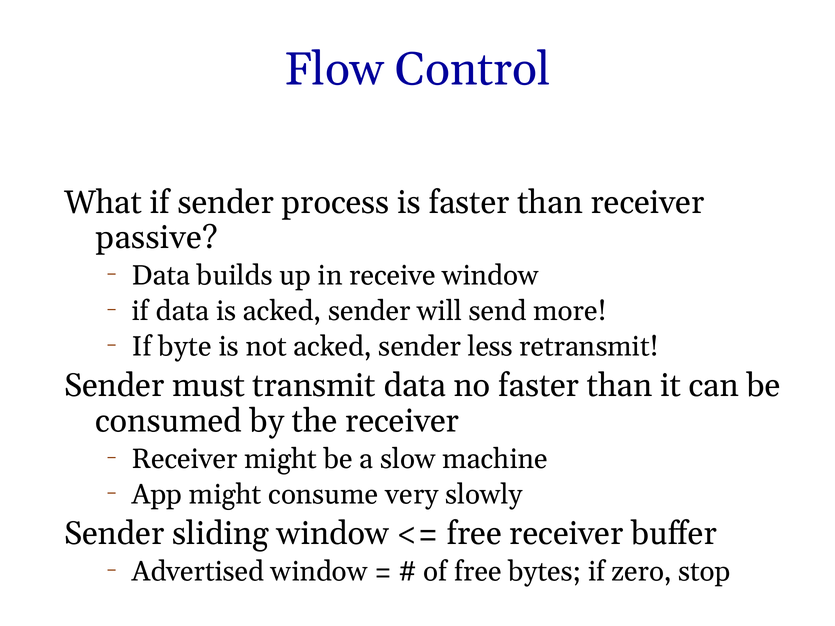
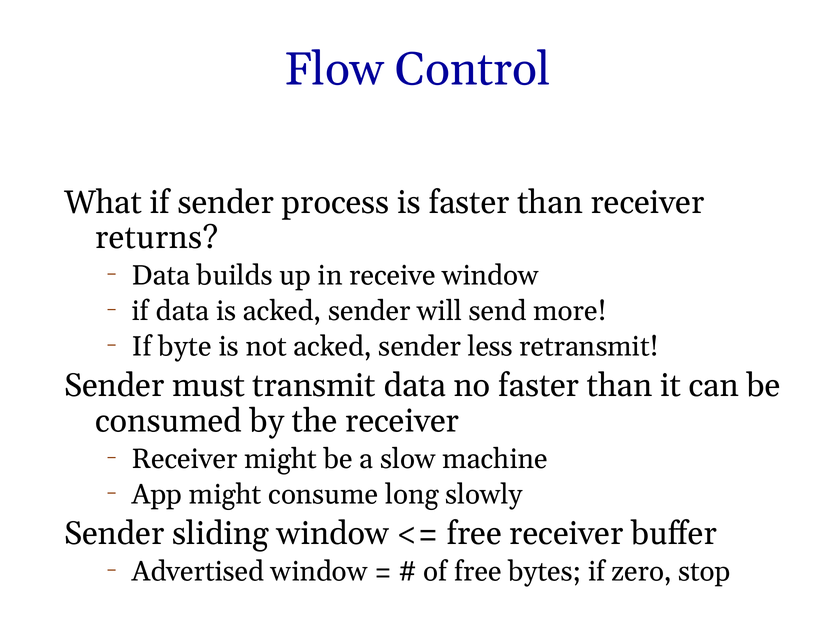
passive: passive -> returns (157, 238)
very: very -> long (412, 495)
